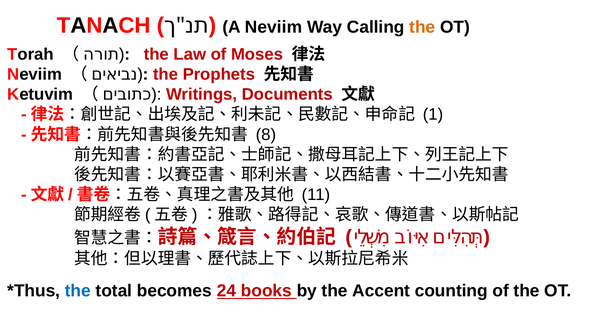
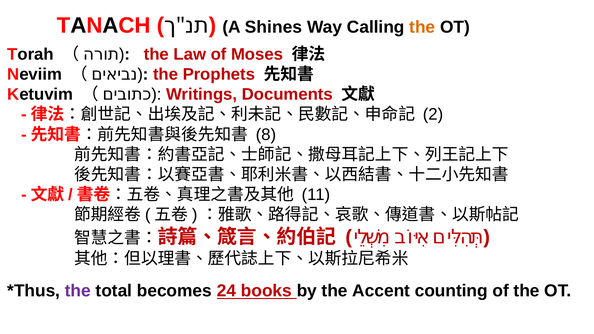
A Neviim: Neviim -> Shines (273, 27)
1: 1 -> 2 (433, 115)
the colour: blue -> purple (78, 291)
